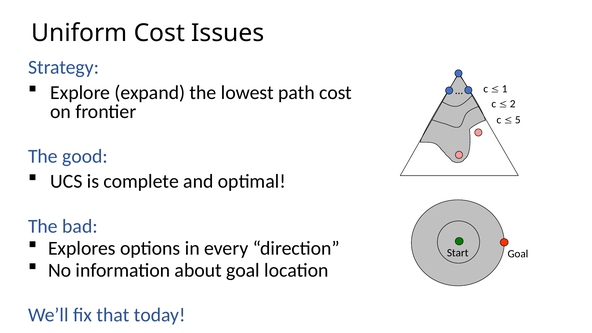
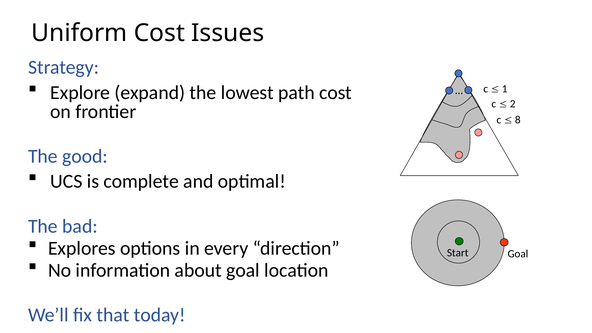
5: 5 -> 8 (518, 120)
